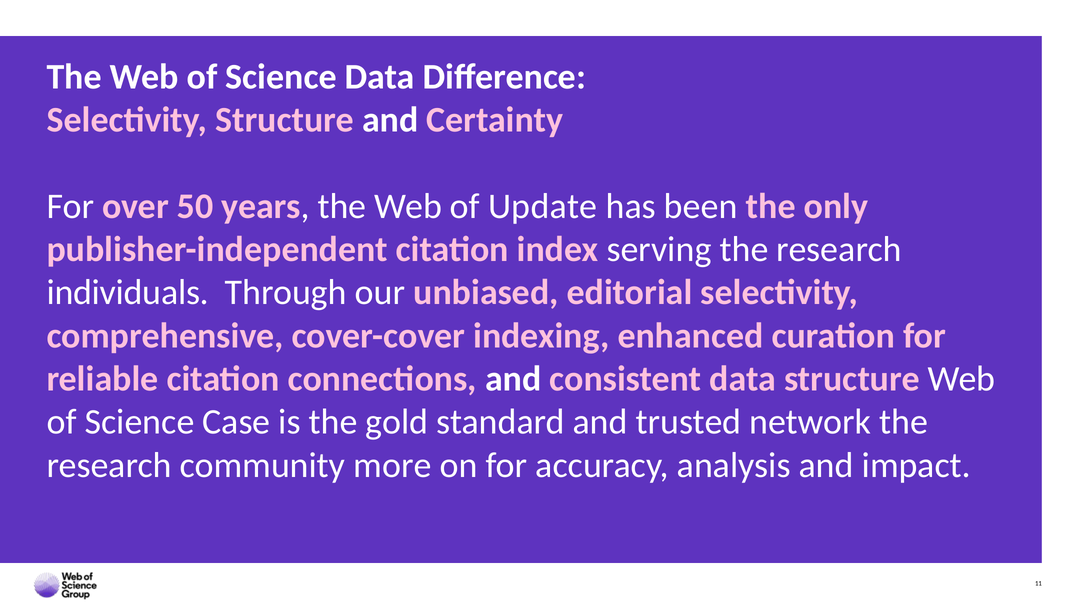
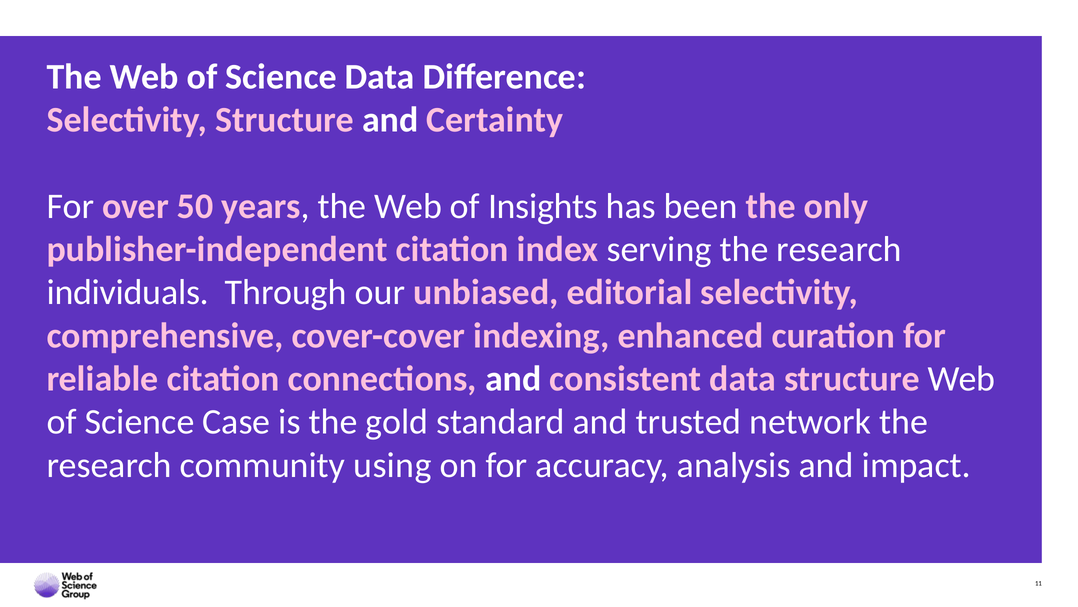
Update: Update -> Insights (543, 206)
more: more -> using (392, 465)
